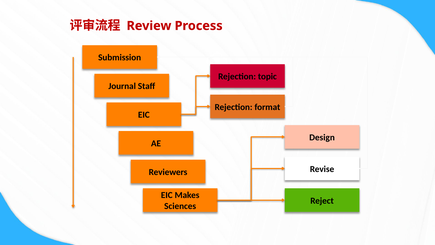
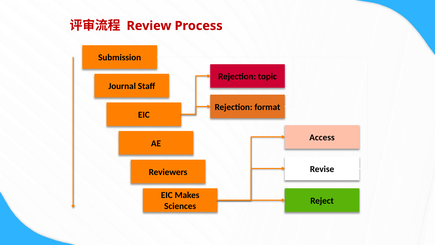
Design: Design -> Access (322, 137)
